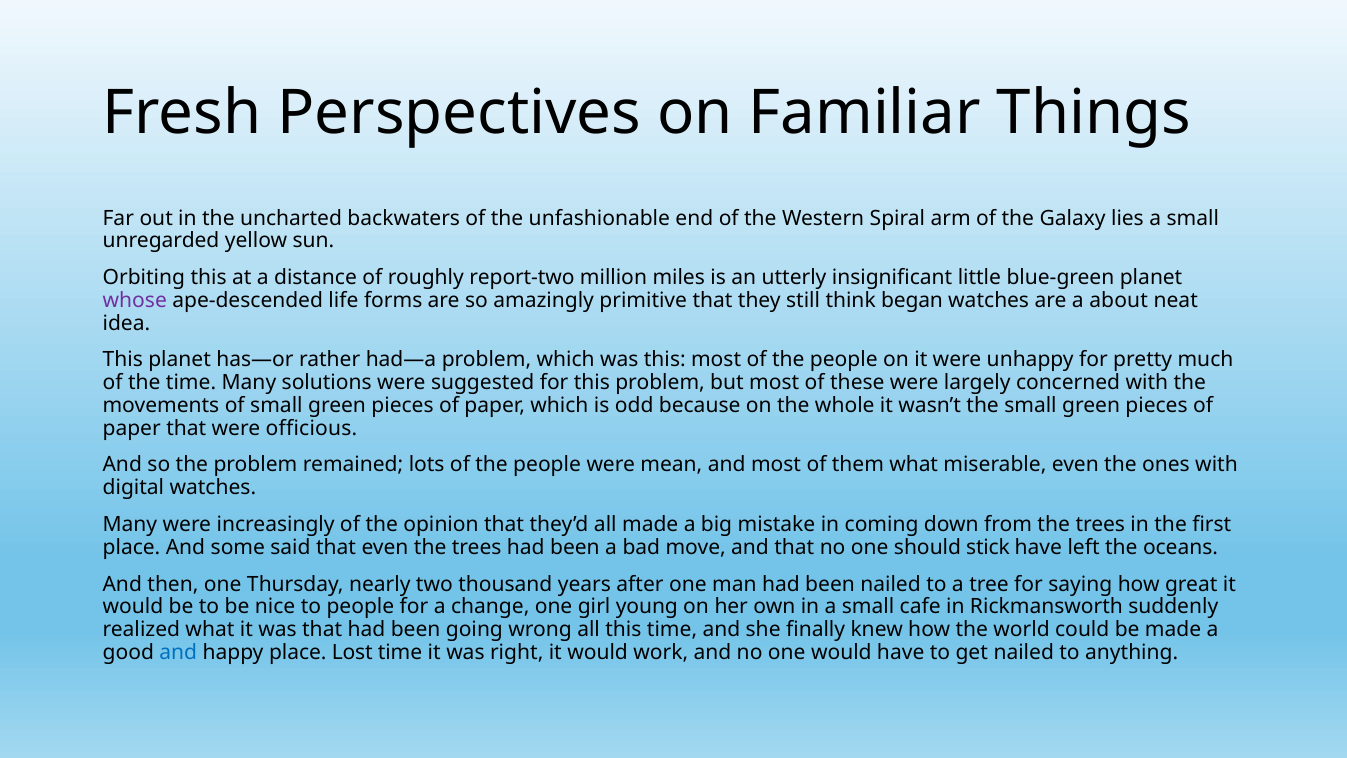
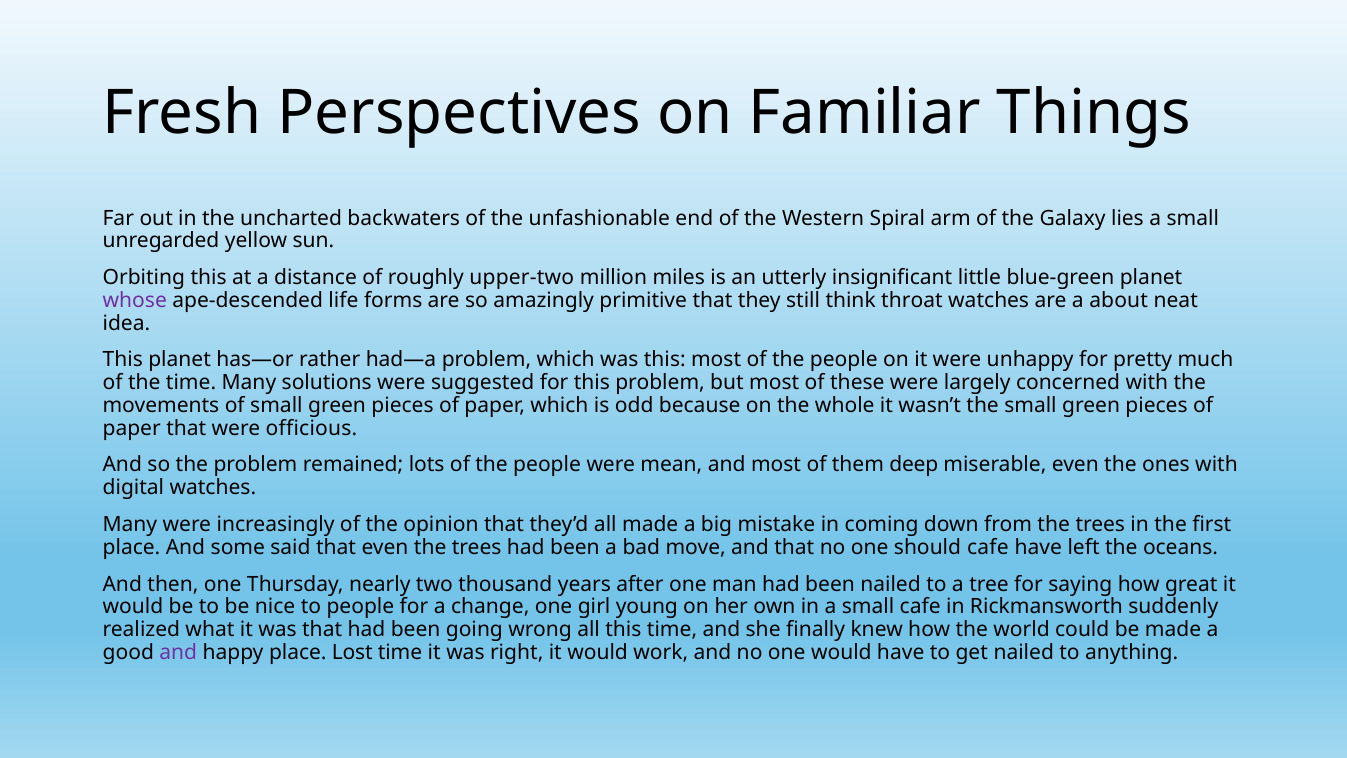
report-two: report-two -> upper-two (522, 278)
began: began -> throat (912, 300)
them what: what -> deep (914, 465)
should stick: stick -> cafe (988, 547)
and colour: blue -> purple (178, 652)
